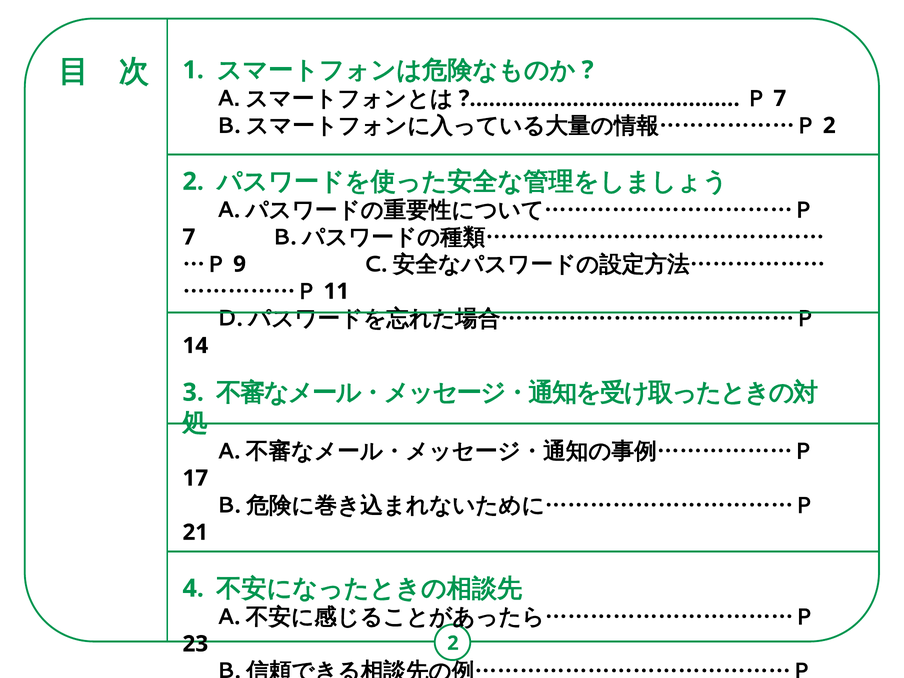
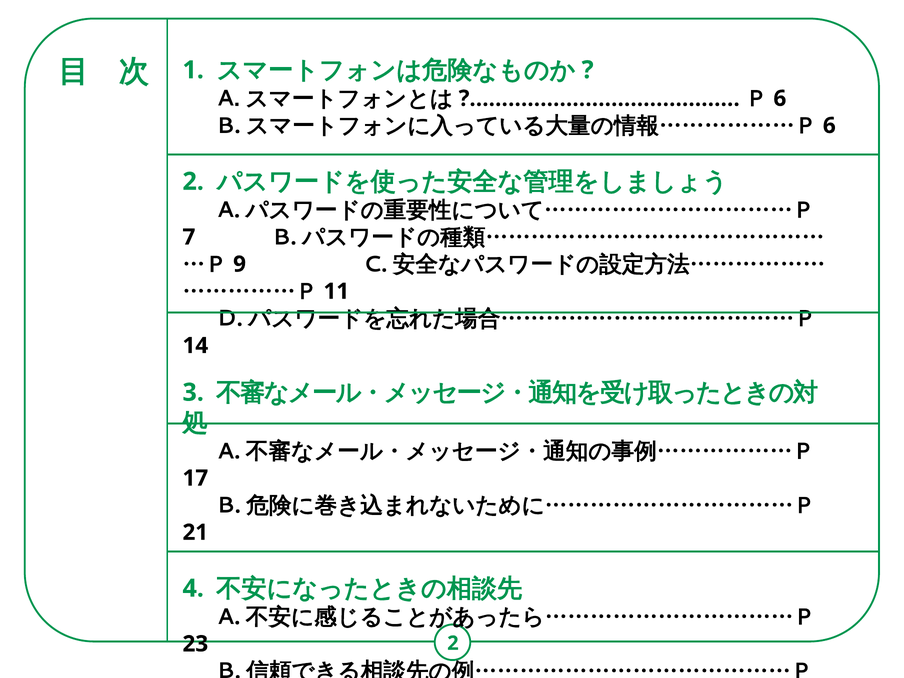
7: 7 -> 6 (780, 98)
2: 2 -> 6 (829, 126)
